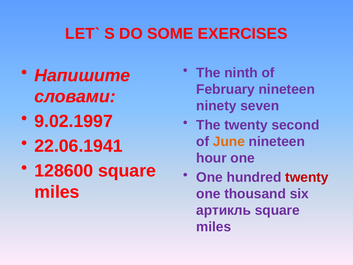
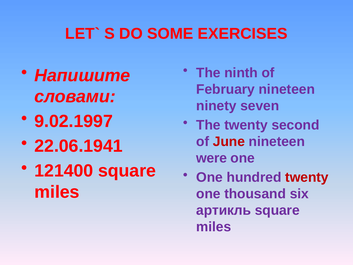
June colour: orange -> red (229, 141)
hour: hour -> were (212, 158)
128600: 128600 -> 121400 (64, 171)
